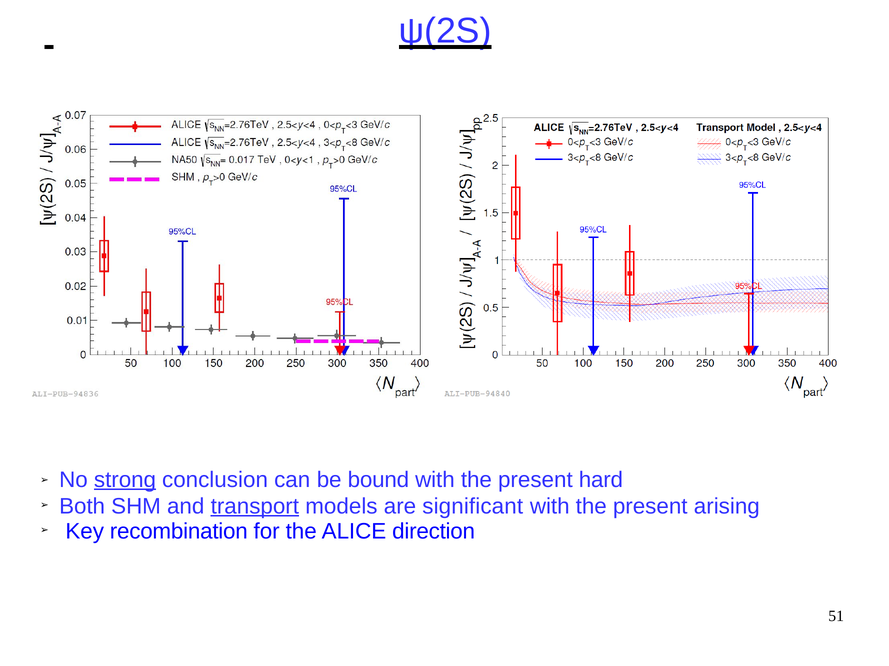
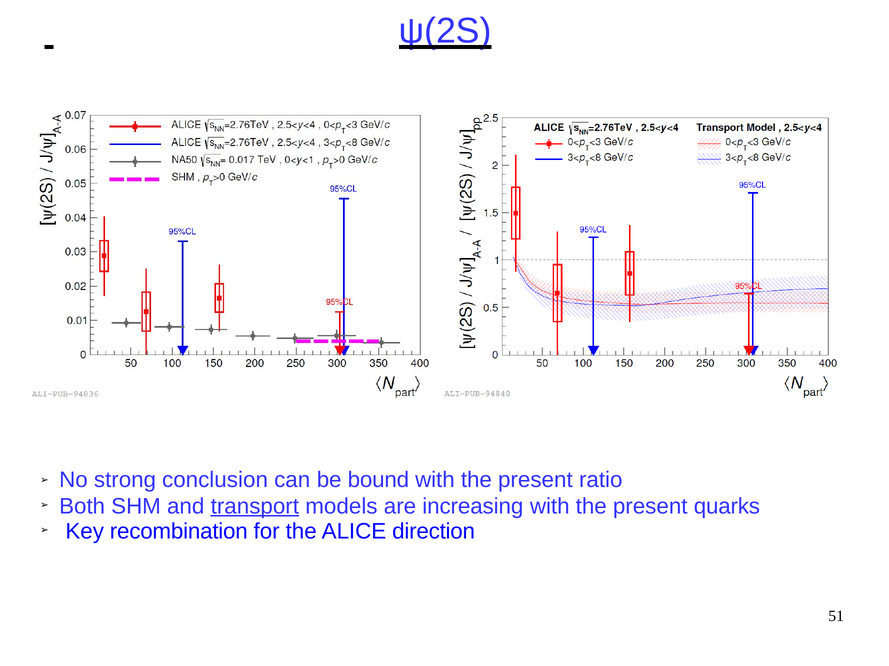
strong underline: present -> none (125, 480)
hard: hard -> ratio (601, 480)
significant: significant -> increasing (473, 506)
arising: arising -> quarks (727, 506)
